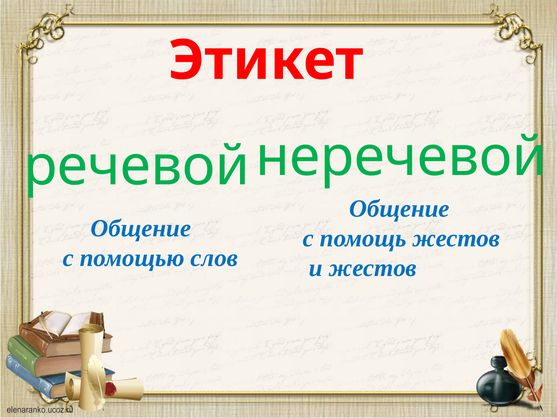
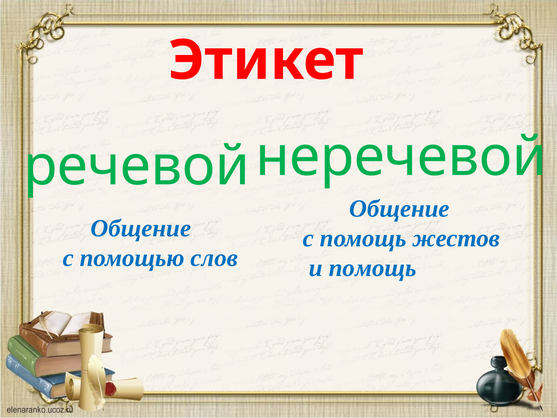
и жестов: жестов -> помощь (373, 268)
